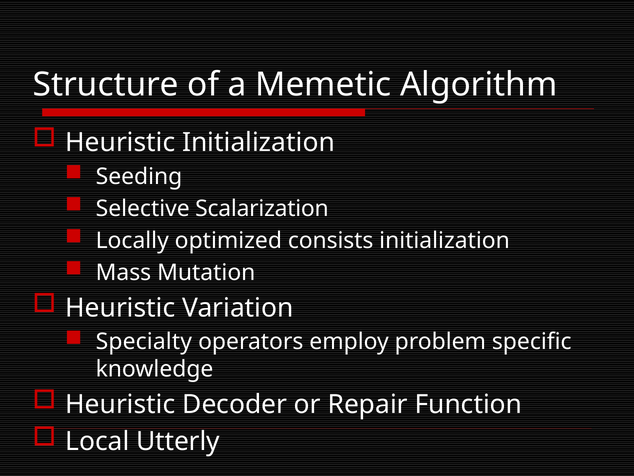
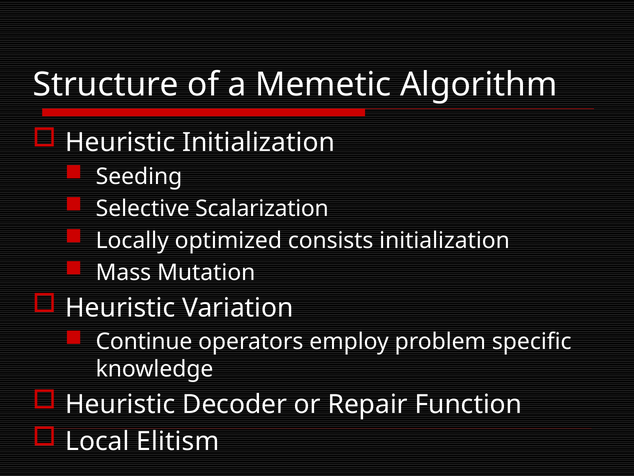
Specialty: Specialty -> Continue (144, 341)
Utterly: Utterly -> Elitism (178, 441)
